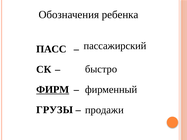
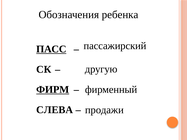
ПАСС underline: none -> present (51, 49)
быстро: быстро -> другую (101, 69)
ГРУЗЫ: ГРУЗЫ -> СЛЕВА (55, 110)
